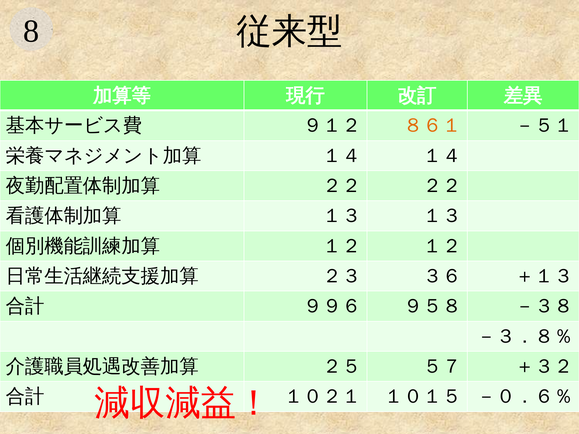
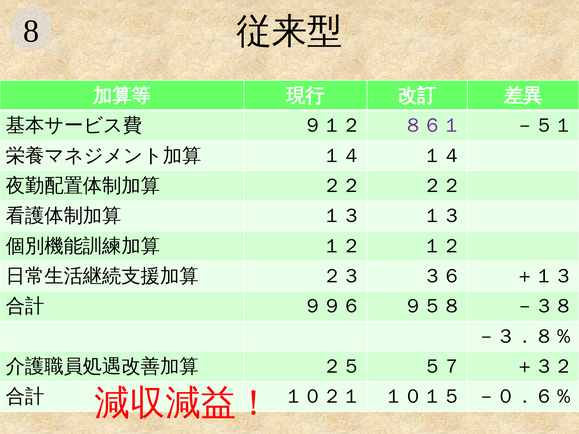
８６１ colour: orange -> purple (433, 126)
